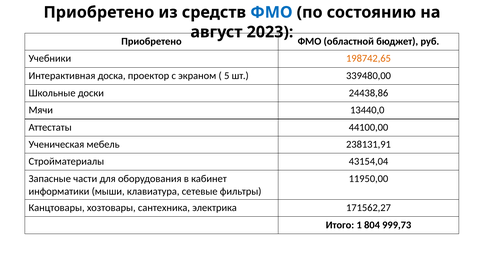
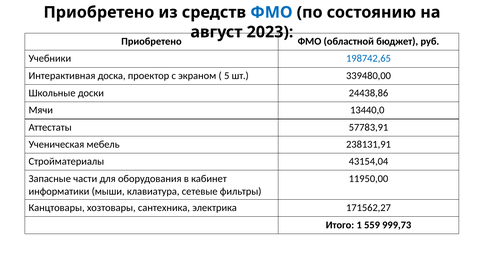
198742,65 colour: orange -> blue (369, 59)
44100,00: 44100,00 -> 57783,91 (368, 128)
804: 804 -> 559 (372, 225)
